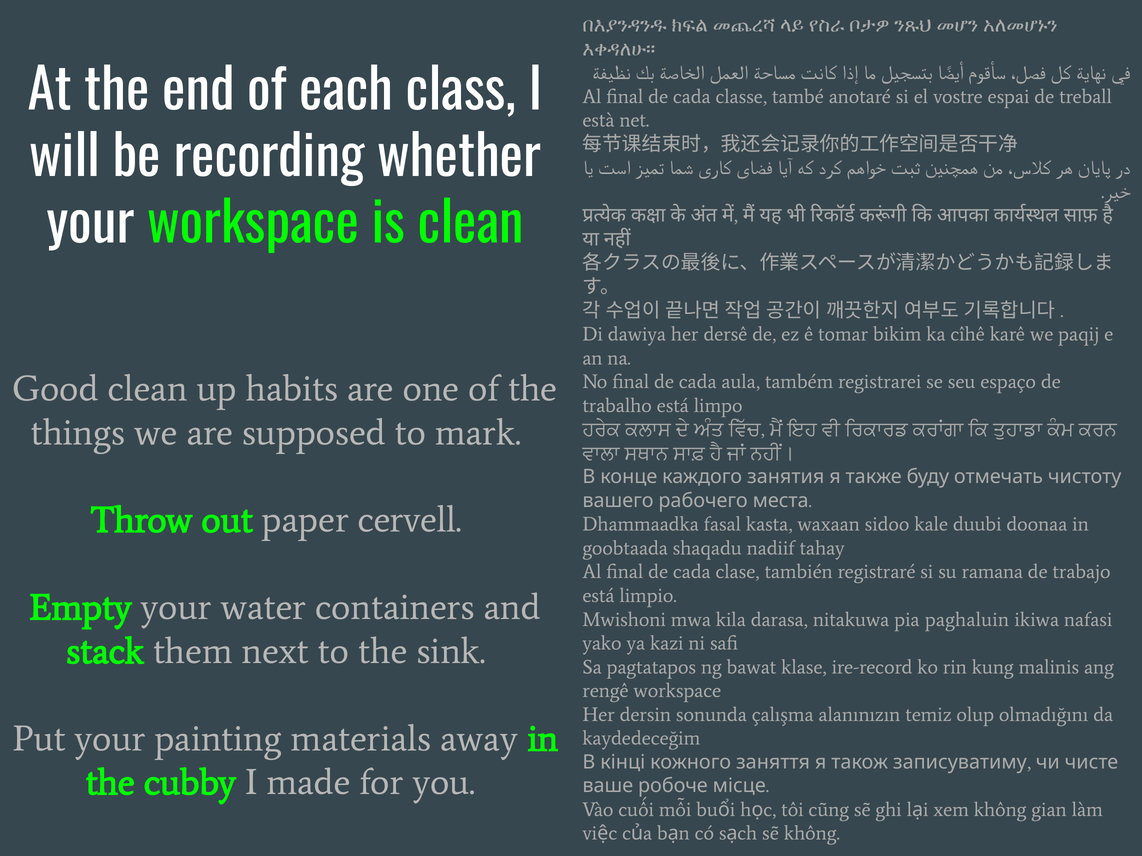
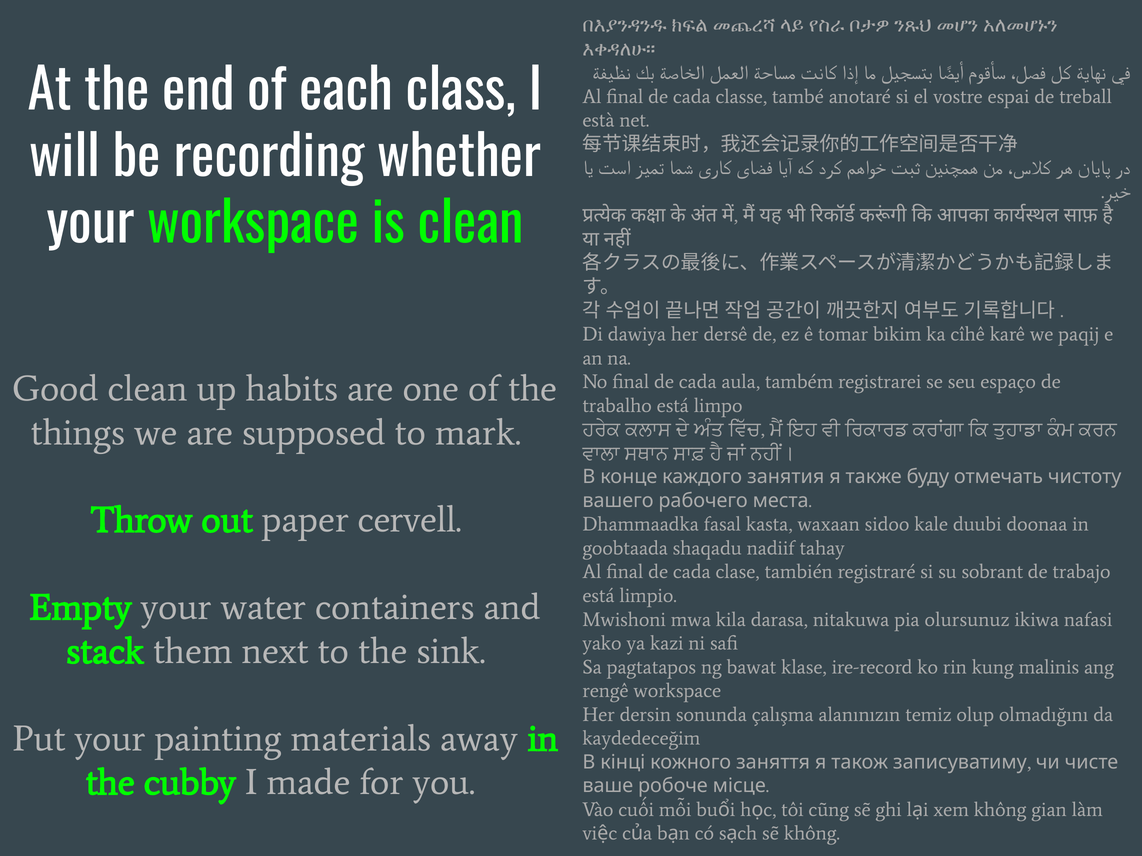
ramana: ramana -> sobrant (992, 572)
paghaluin: paghaluin -> olursunuz (967, 620)
